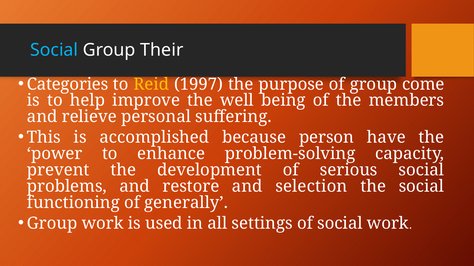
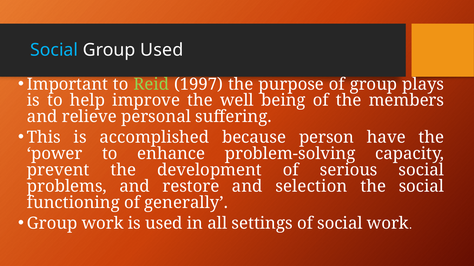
Group Their: Their -> Used (162, 50)
Categories: Categories -> Important (67, 84)
Reid colour: yellow -> light green (151, 84)
come: come -> plays (423, 84)
